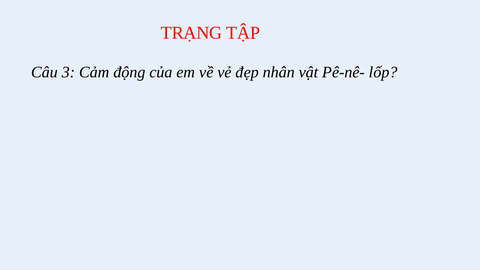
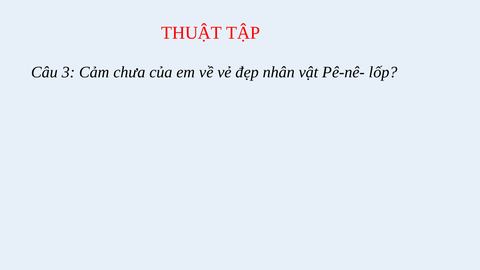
TRẠNG: TRẠNG -> THUẬT (192, 33)
động: động -> chưa (129, 72)
